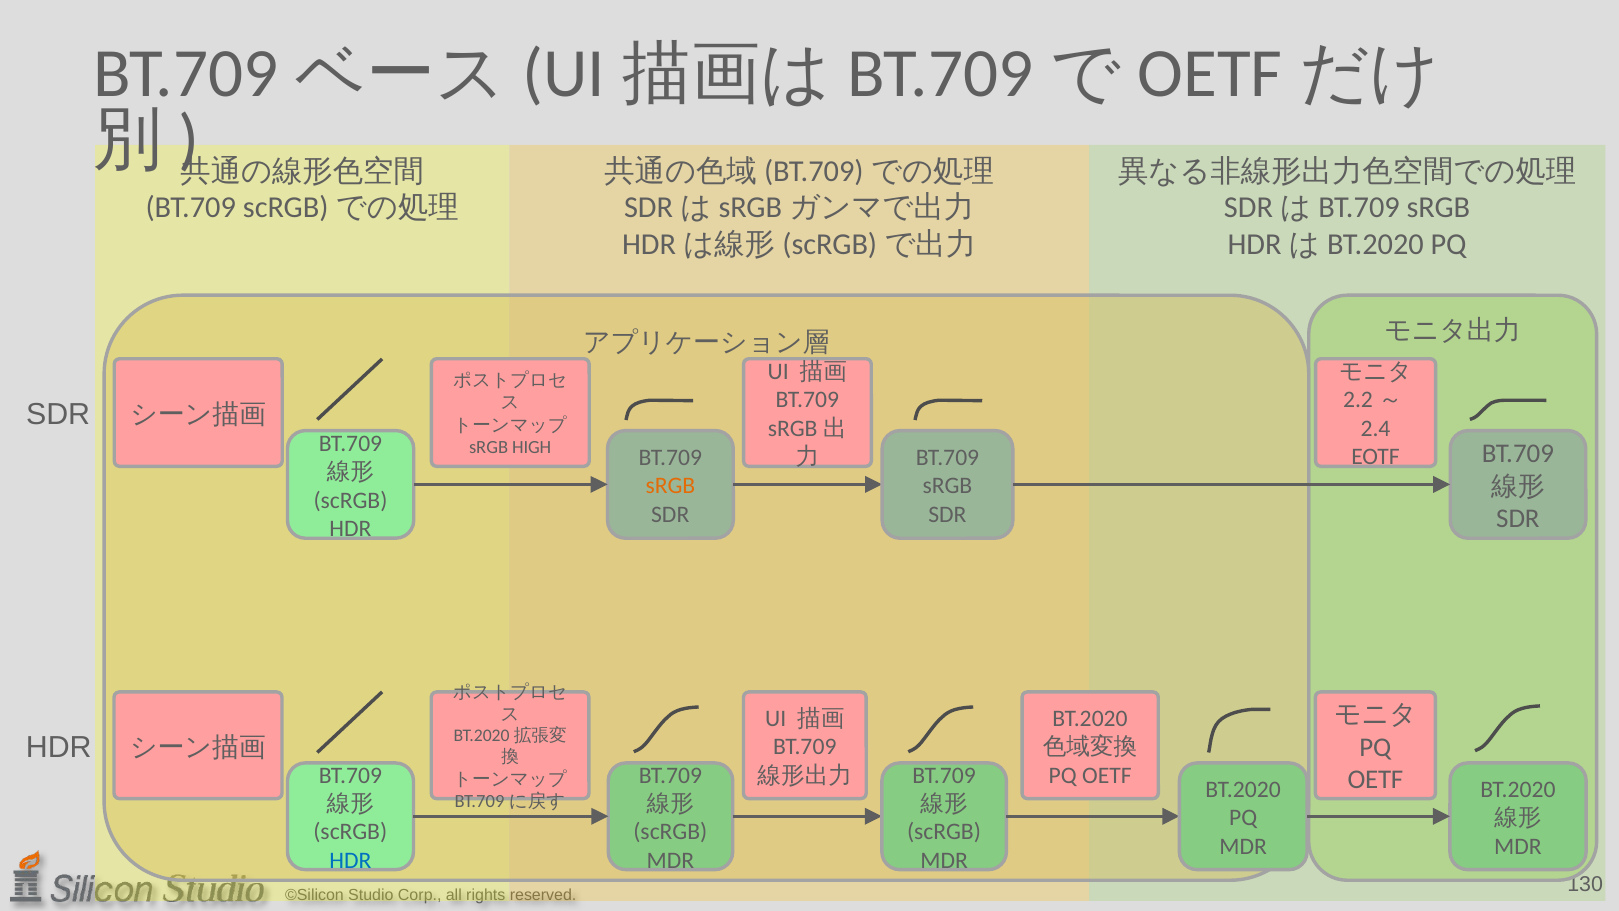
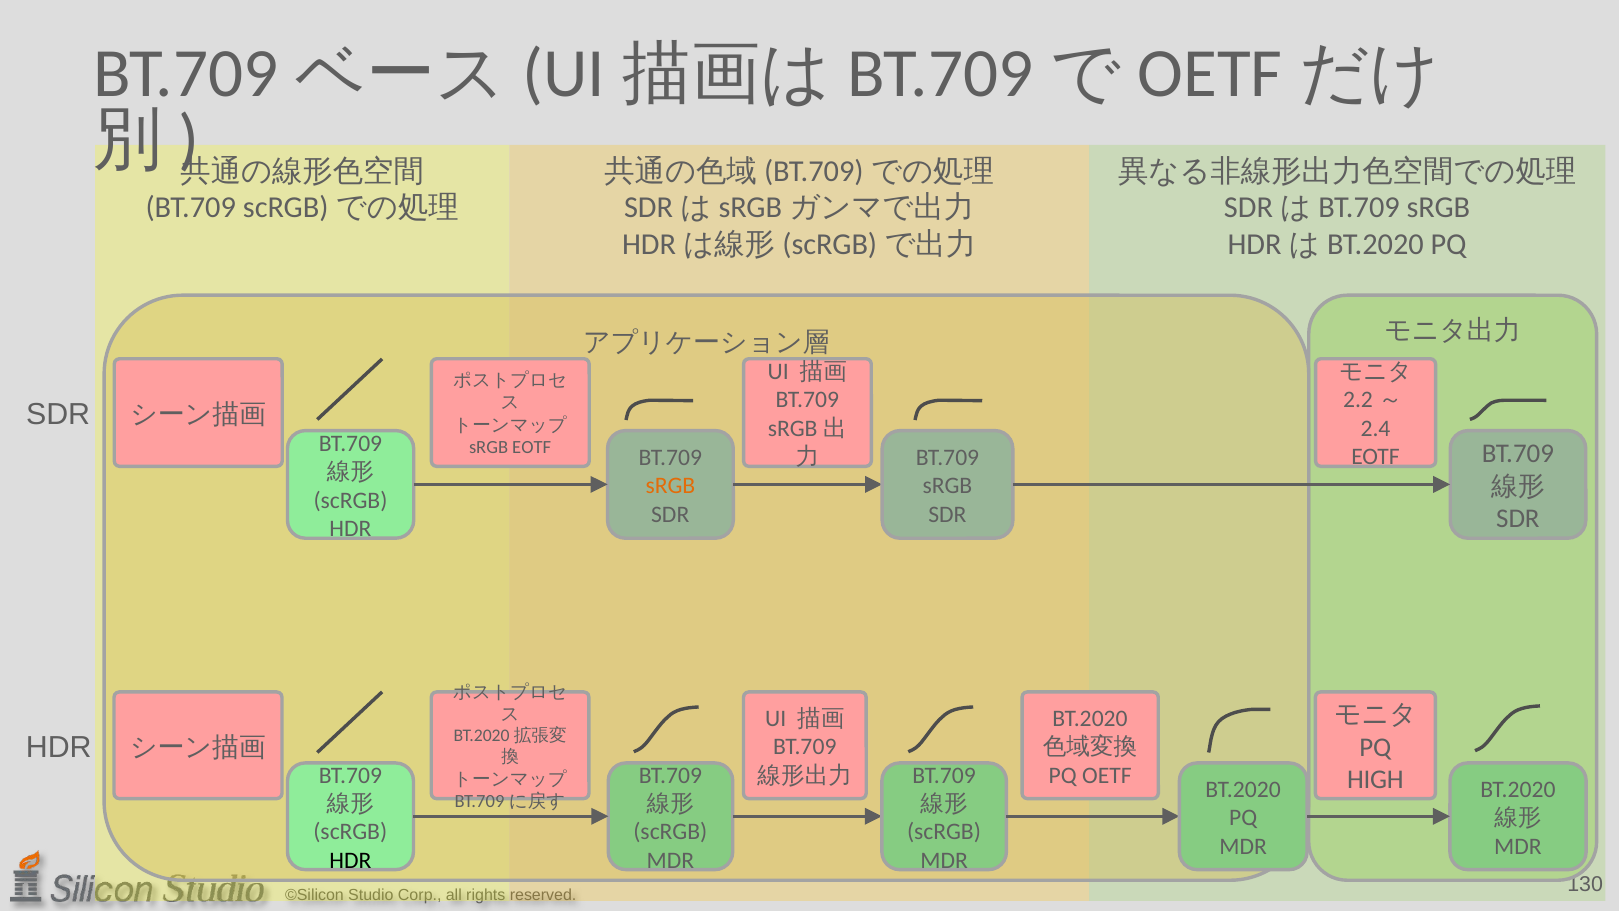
sRGB HIGH: HIGH -> EOTF (532, 447)
OETF: OETF -> HIGH (1375, 779)
HDR colour: blue -> black (350, 860)
